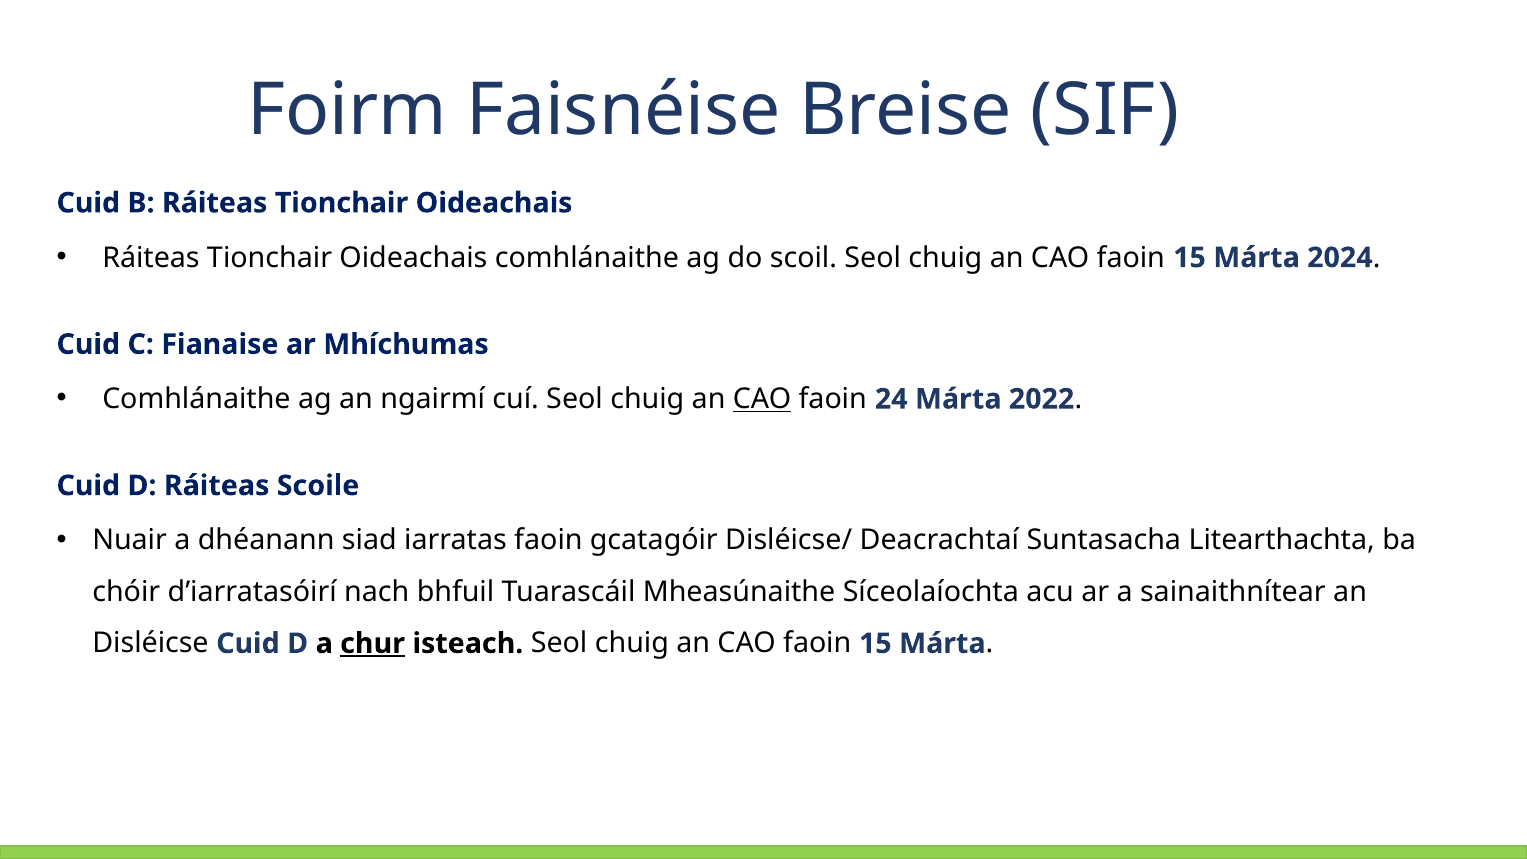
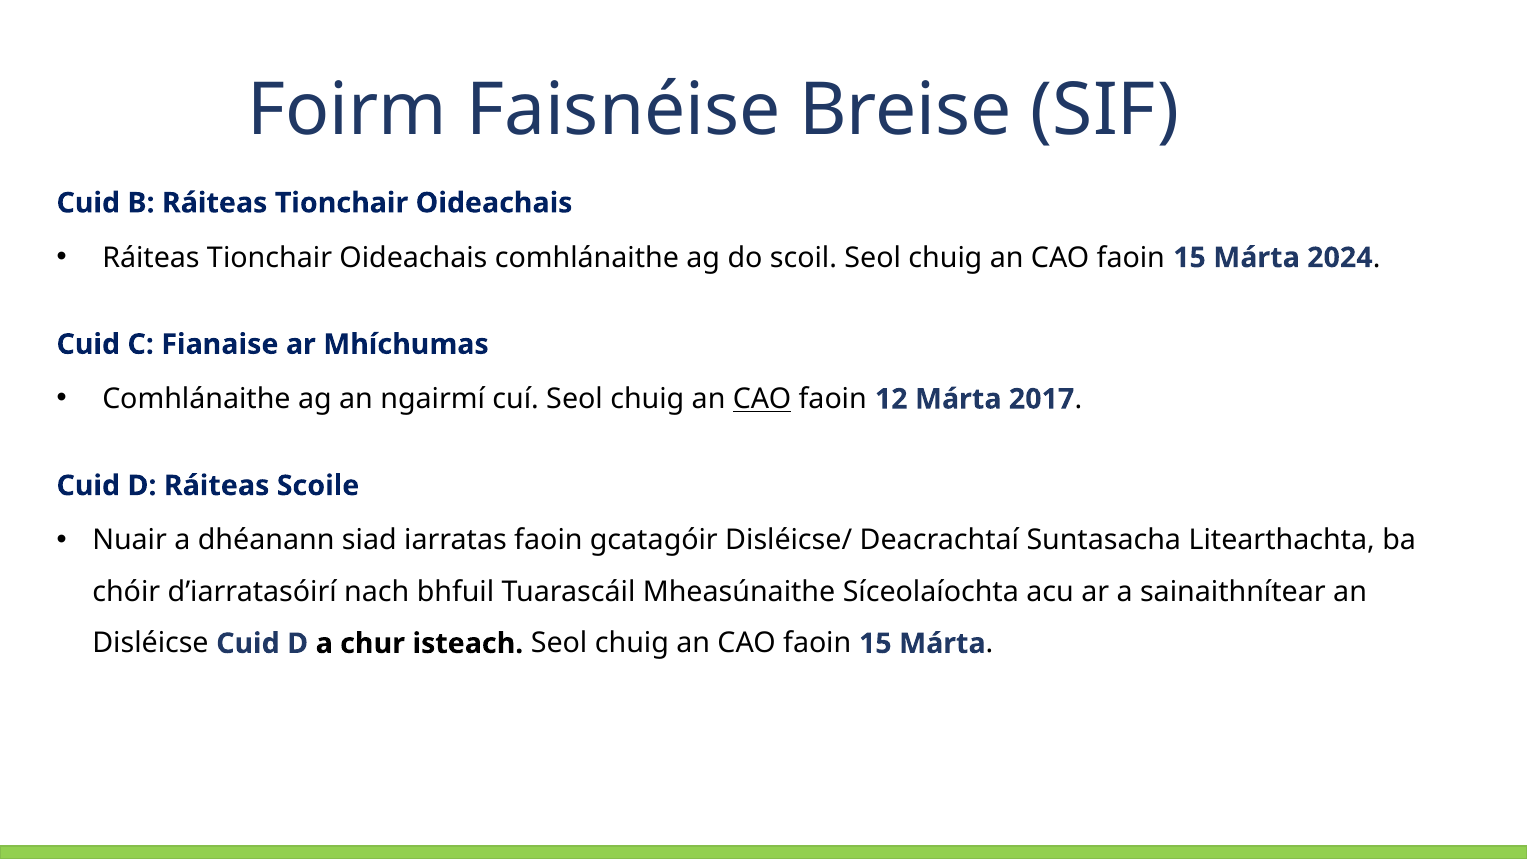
24: 24 -> 12 (891, 399)
2022: 2022 -> 2017 (1042, 399)
chur underline: present -> none (373, 643)
